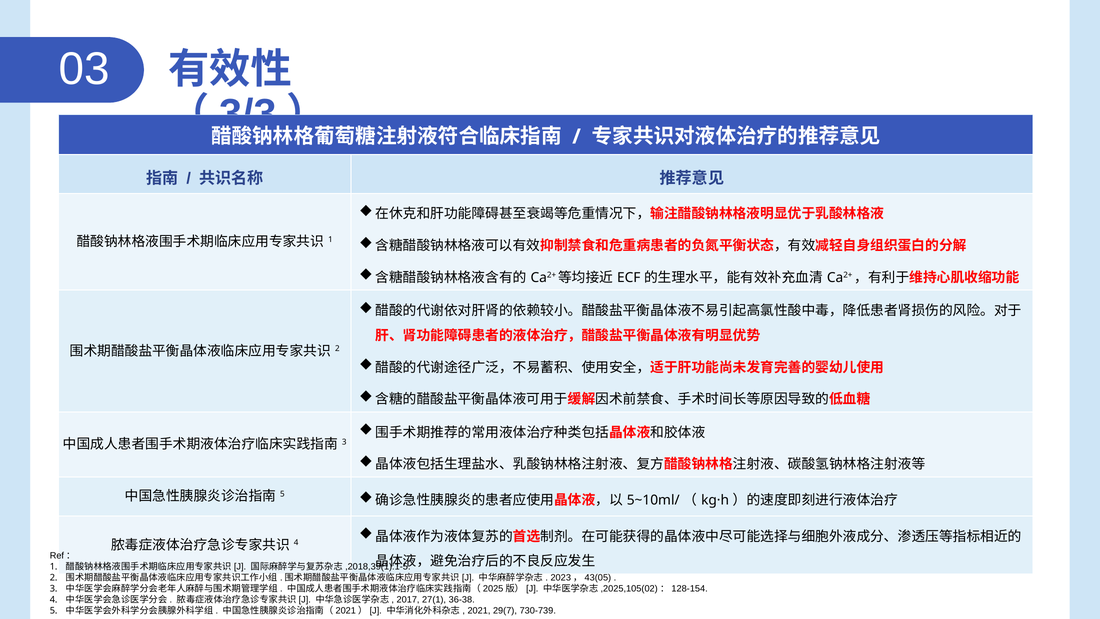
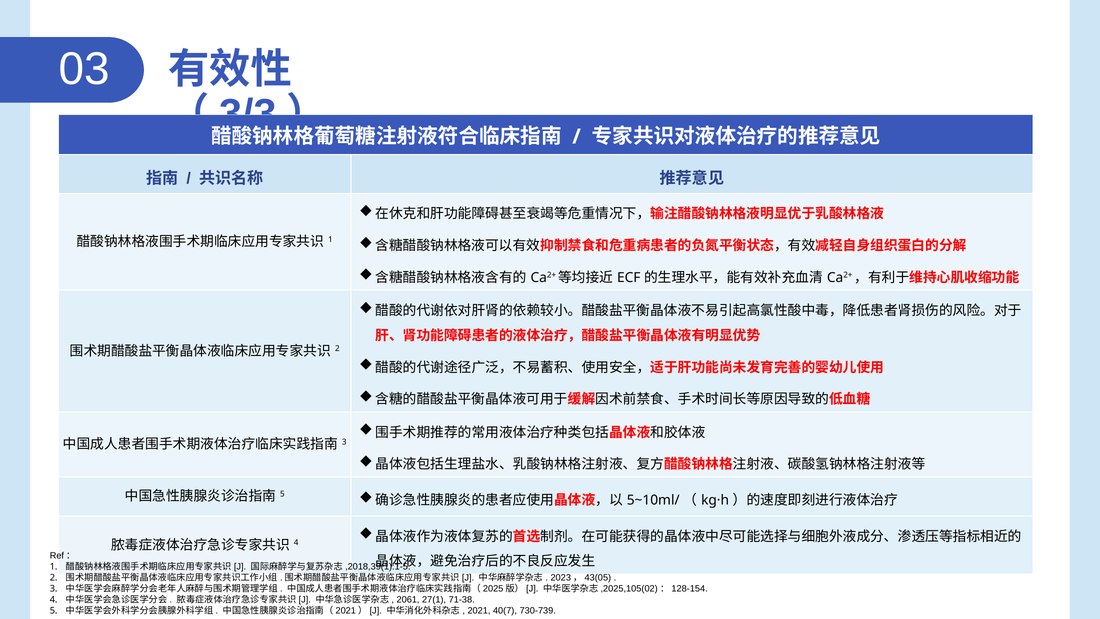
2017: 2017 -> 2061 (408, 600)
36-38: 36-38 -> 71-38 (462, 600)
29(7: 29(7 -> 40(7 (505, 611)
